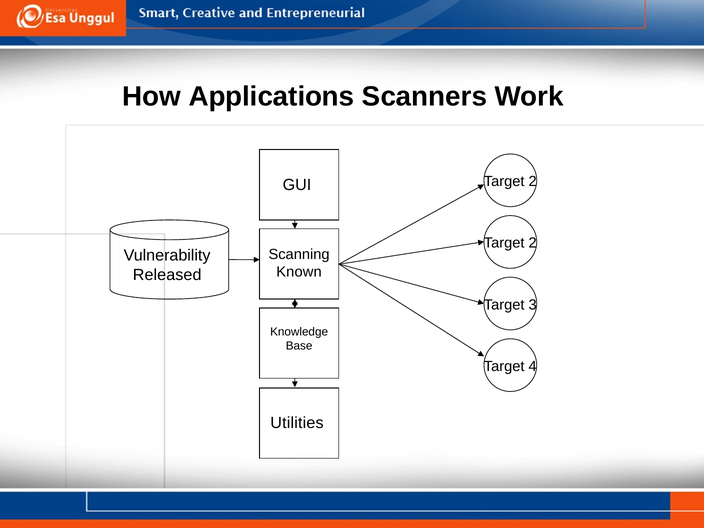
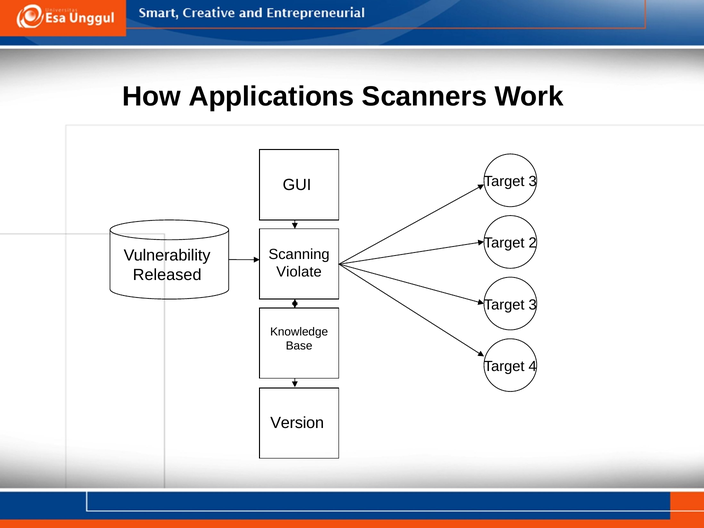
2: 2 -> 3 (533, 181)
Known: Known -> Violate (299, 272)
Utilities: Utilities -> Version (297, 423)
